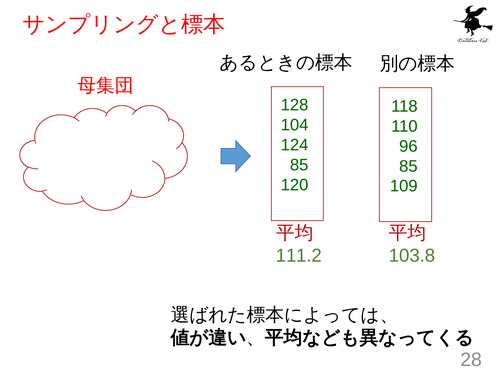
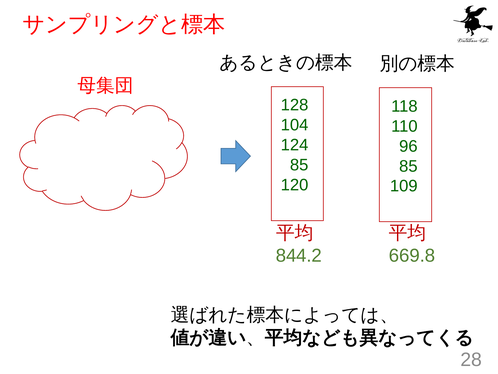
111.2: 111.2 -> 844.2 (299, 255)
103.8: 103.8 -> 669.8 (412, 255)
